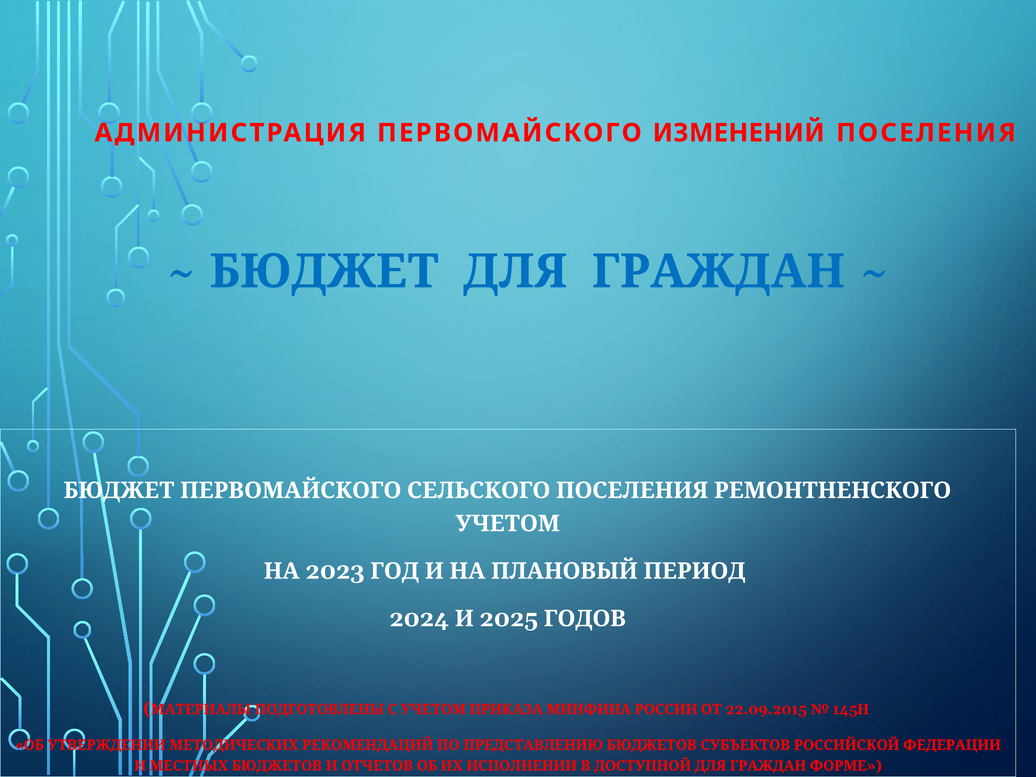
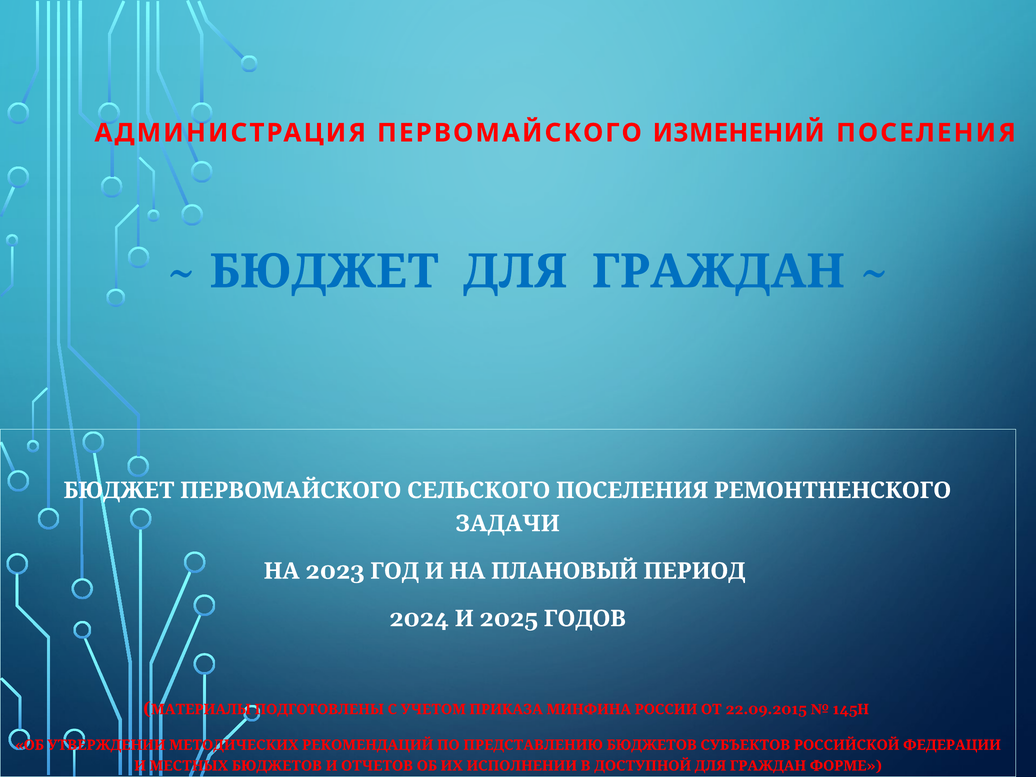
УЧЕТОМ: УЧЕТОМ -> ЗАДАЧИ (508, 524)
